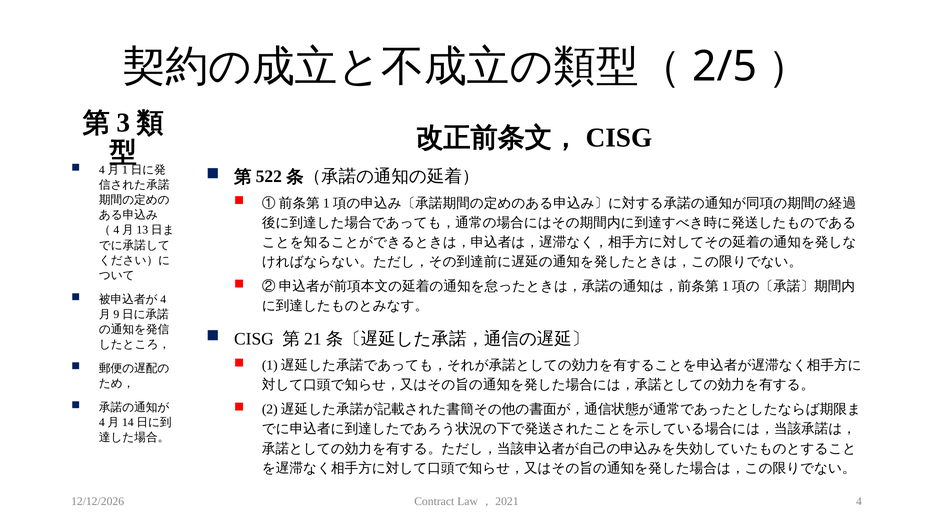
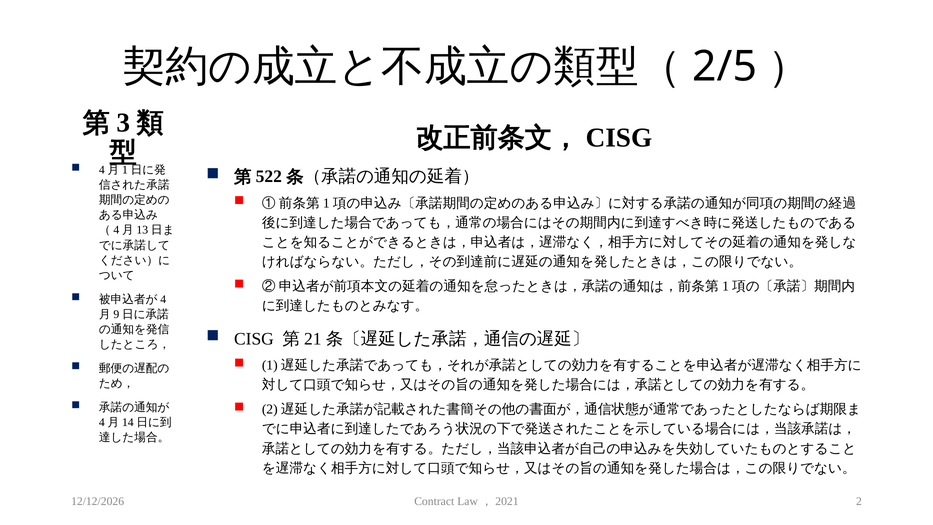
4: 4 -> 2 (859, 501)
